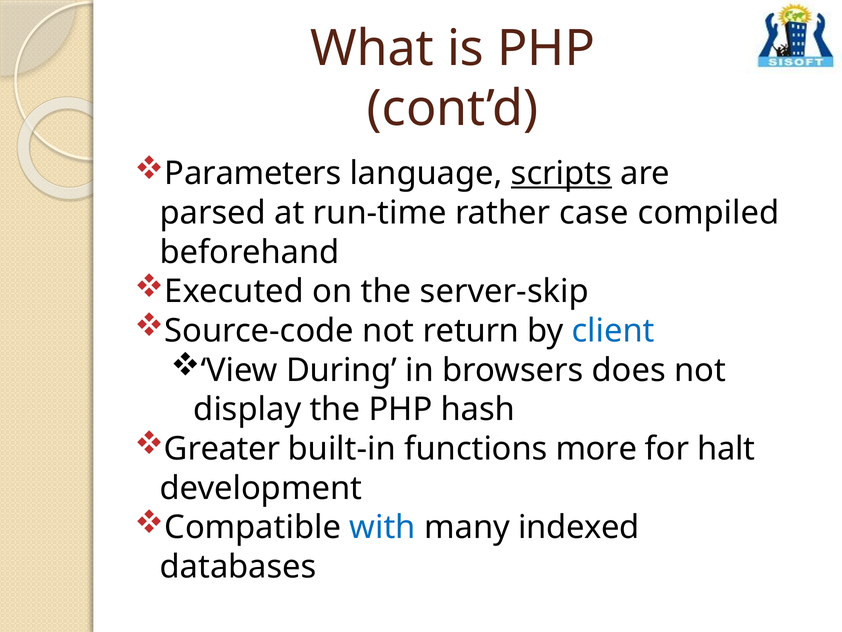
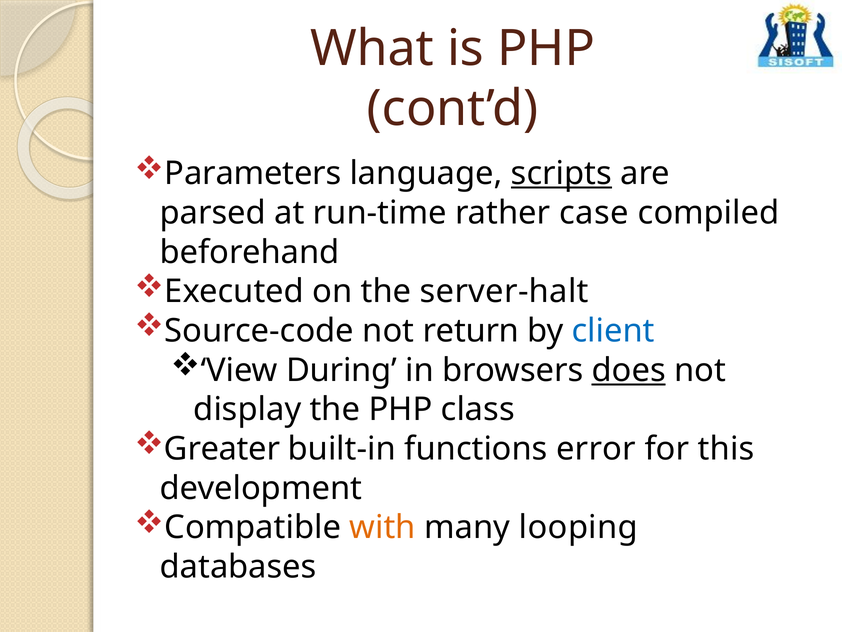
server-skip: server-skip -> server-halt (504, 291)
does underline: none -> present (629, 370)
hash: hash -> class (478, 409)
more: more -> error (596, 449)
halt: halt -> this (726, 449)
with colour: blue -> orange (383, 527)
indexed: indexed -> looping (578, 527)
